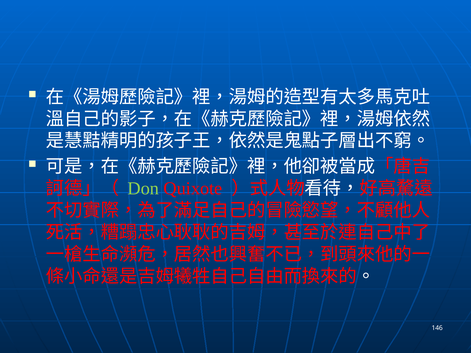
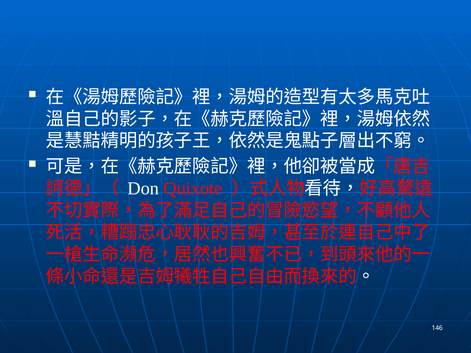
Don colour: light green -> white (143, 189)
